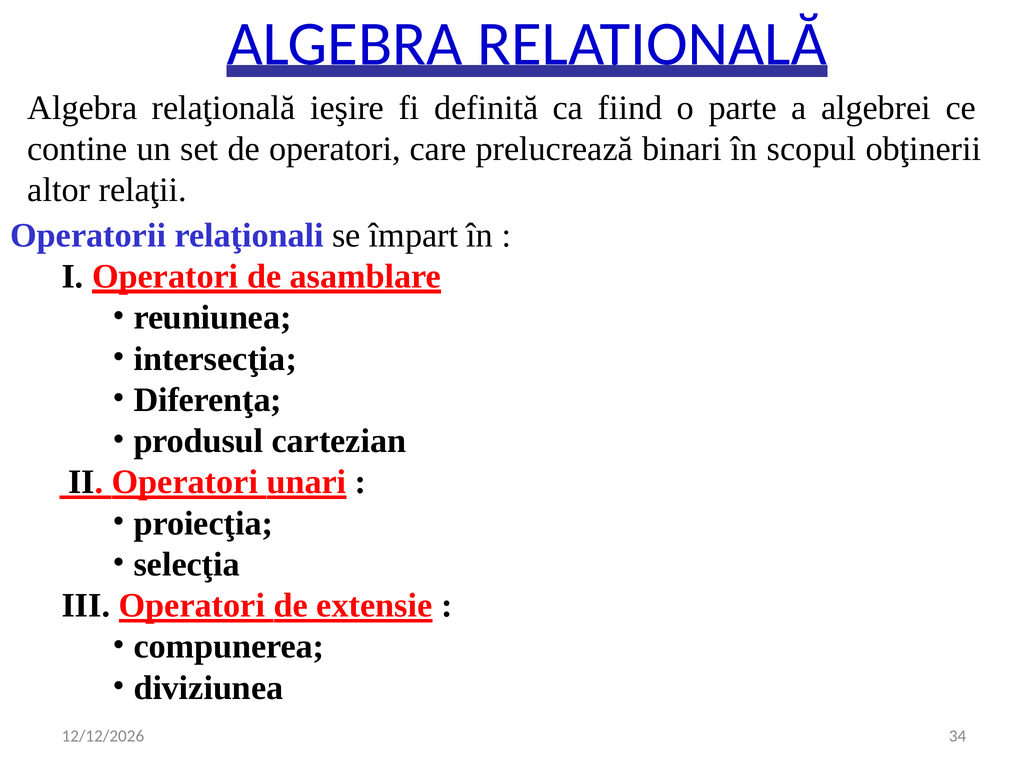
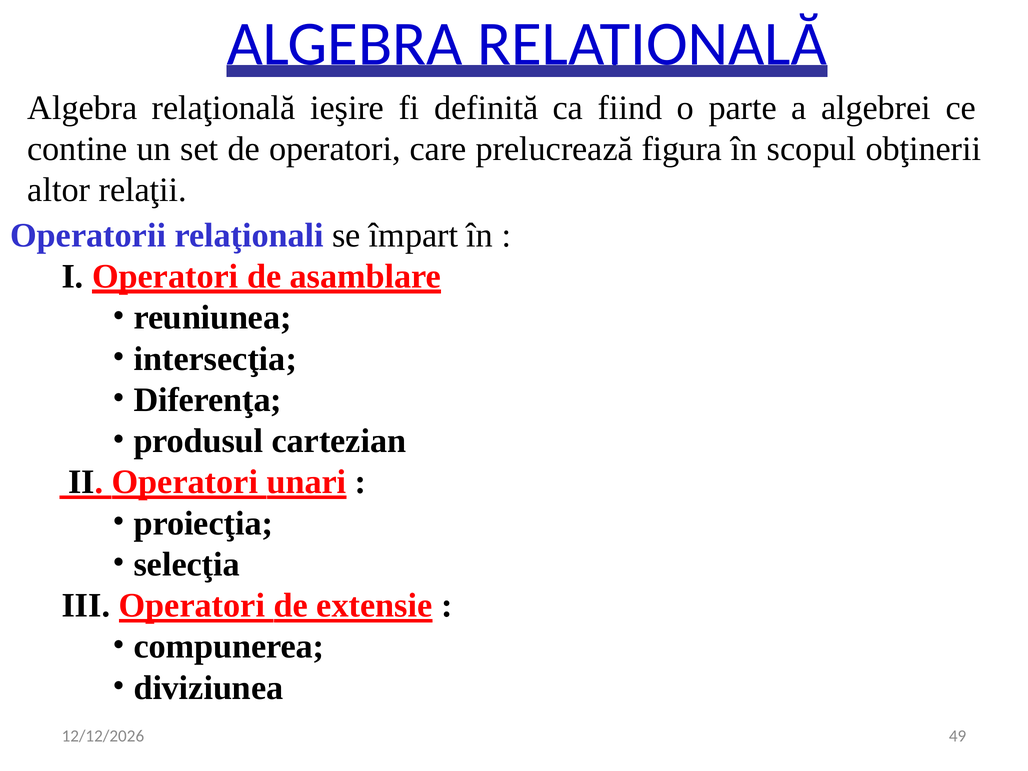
binari: binari -> figura (682, 149)
34: 34 -> 49 (958, 736)
